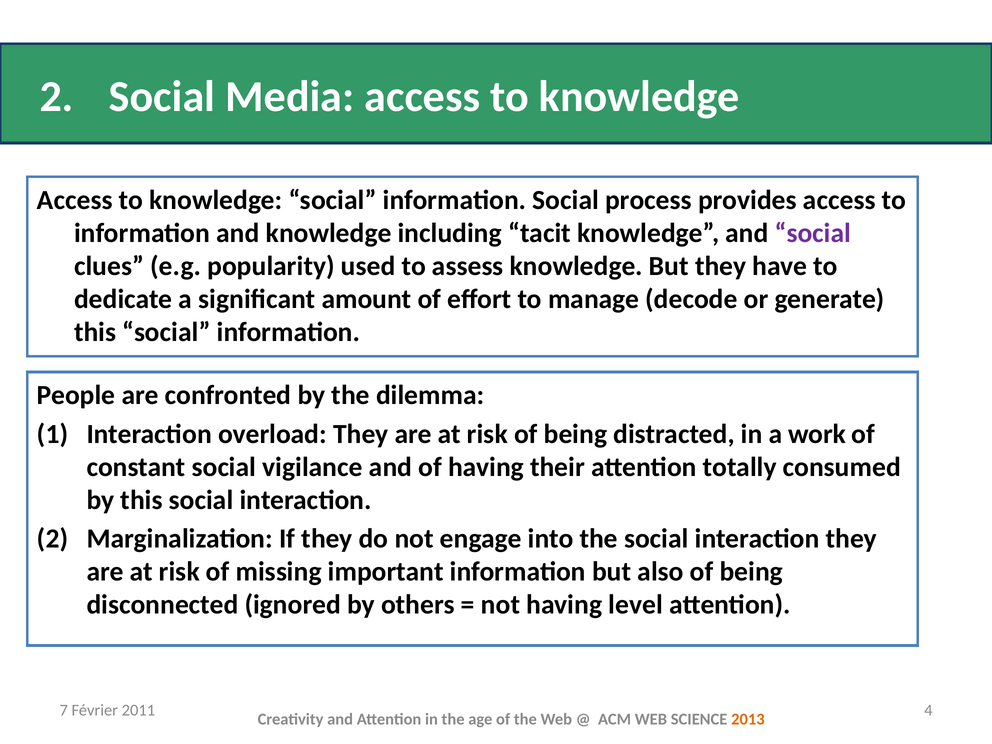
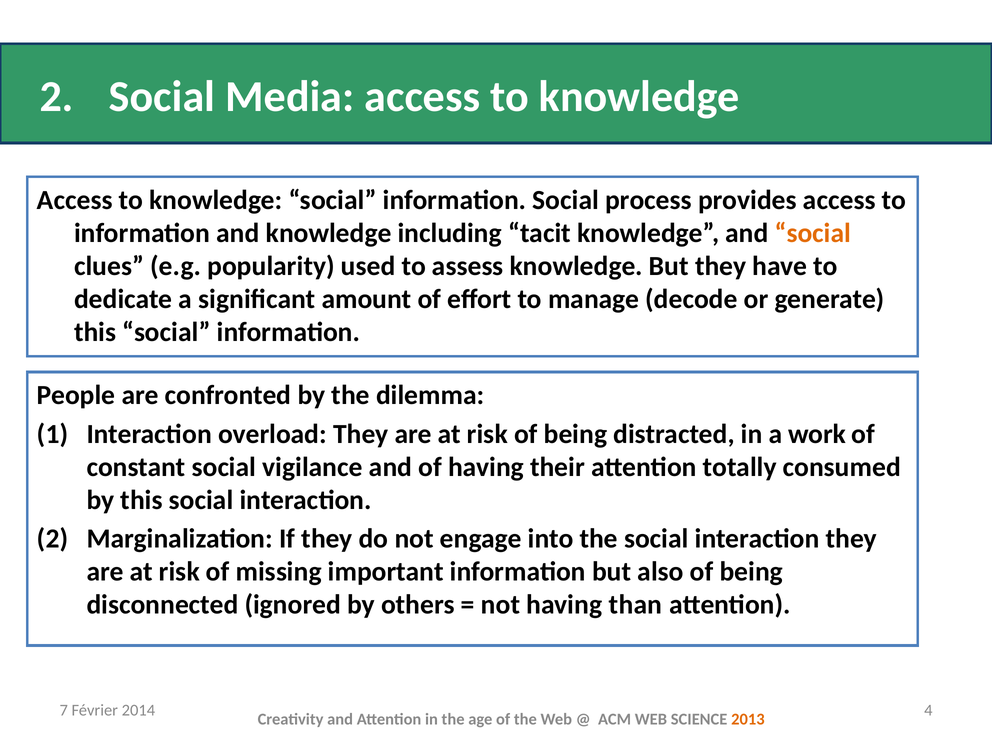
social colour: purple -> orange (813, 233)
level: level -> than (635, 605)
2011: 2011 -> 2014 (138, 711)
